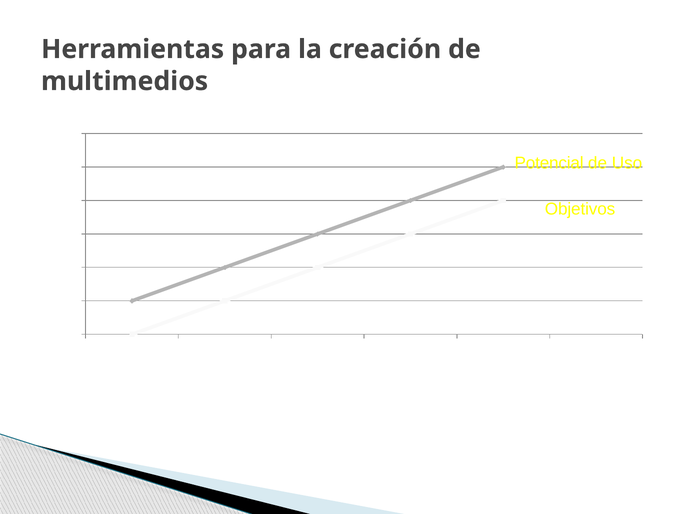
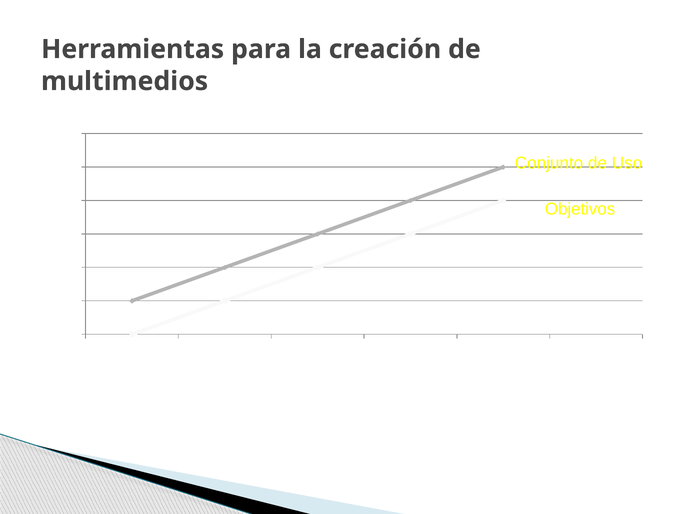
Potencial: Potencial -> Conjunto (549, 163)
